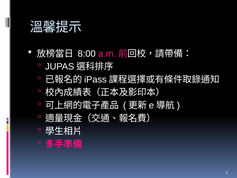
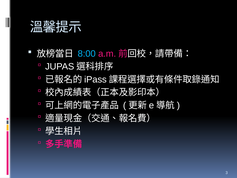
8:00 colour: white -> light blue (87, 54)
